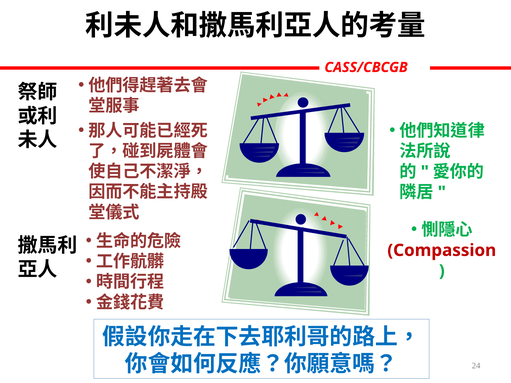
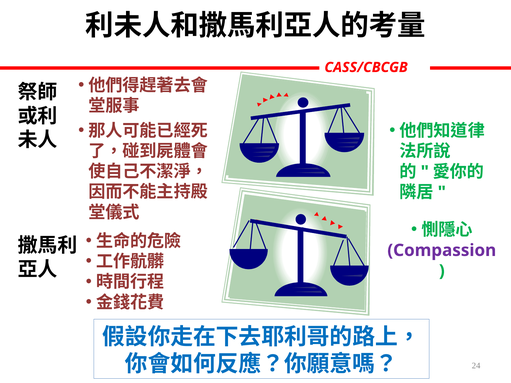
Compassion colour: red -> purple (442, 251)
